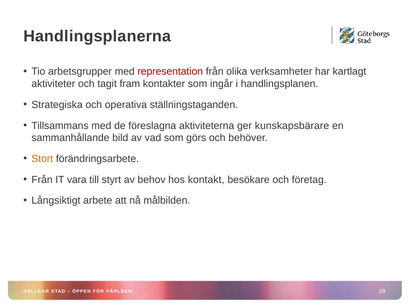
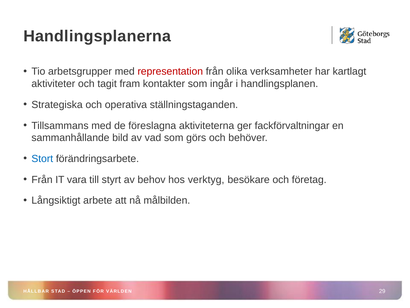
kunskapsbärare: kunskapsbärare -> fackförvaltningar (292, 125)
Stort colour: orange -> blue (42, 159)
kontakt: kontakt -> verktyg (206, 179)
